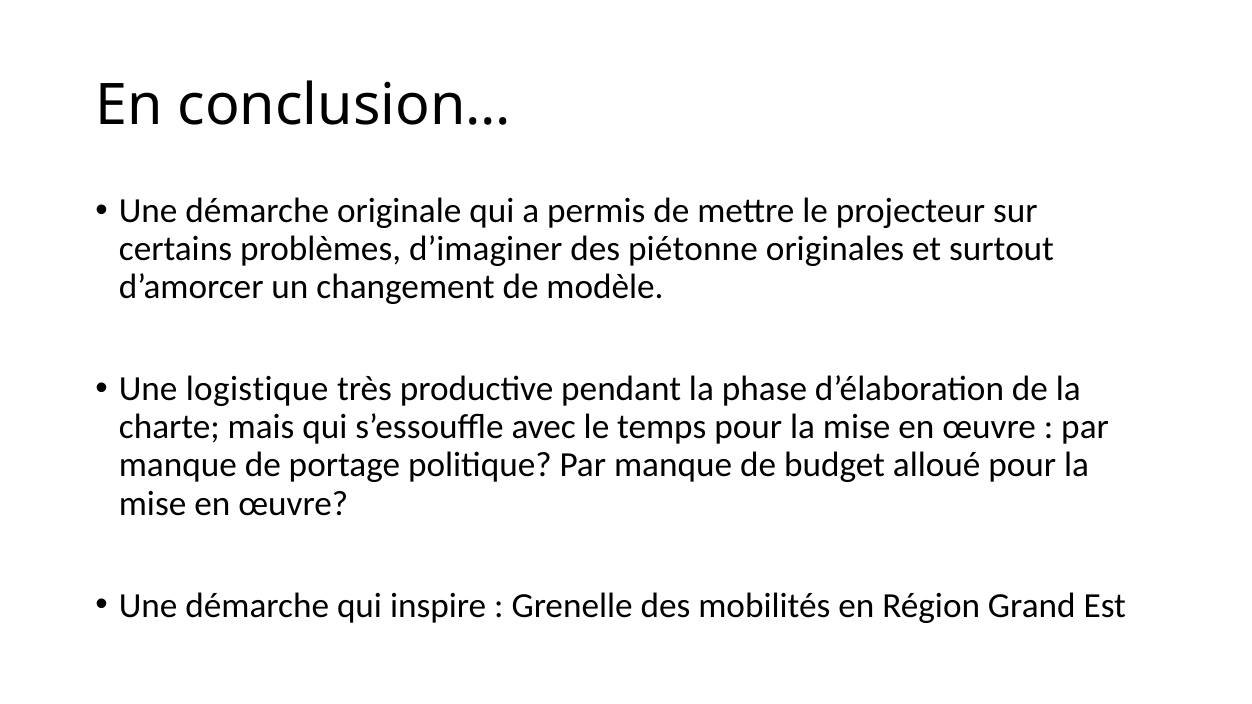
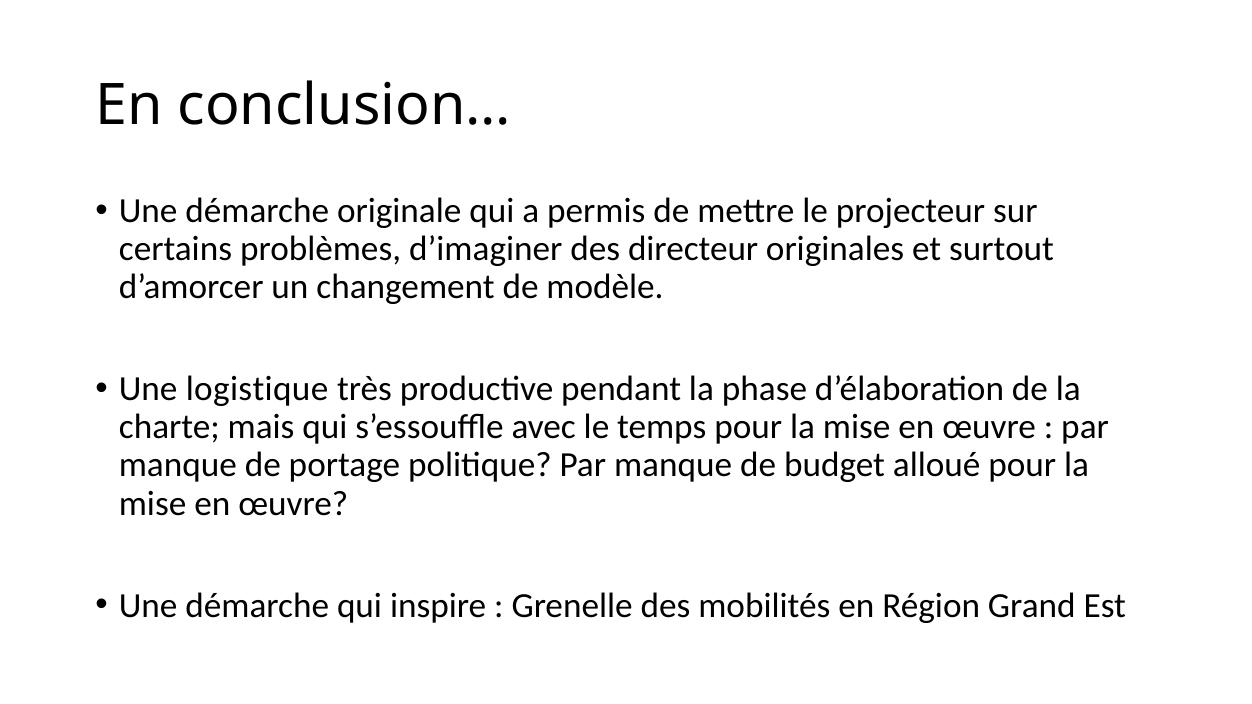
piétonne: piétonne -> directeur (693, 249)
